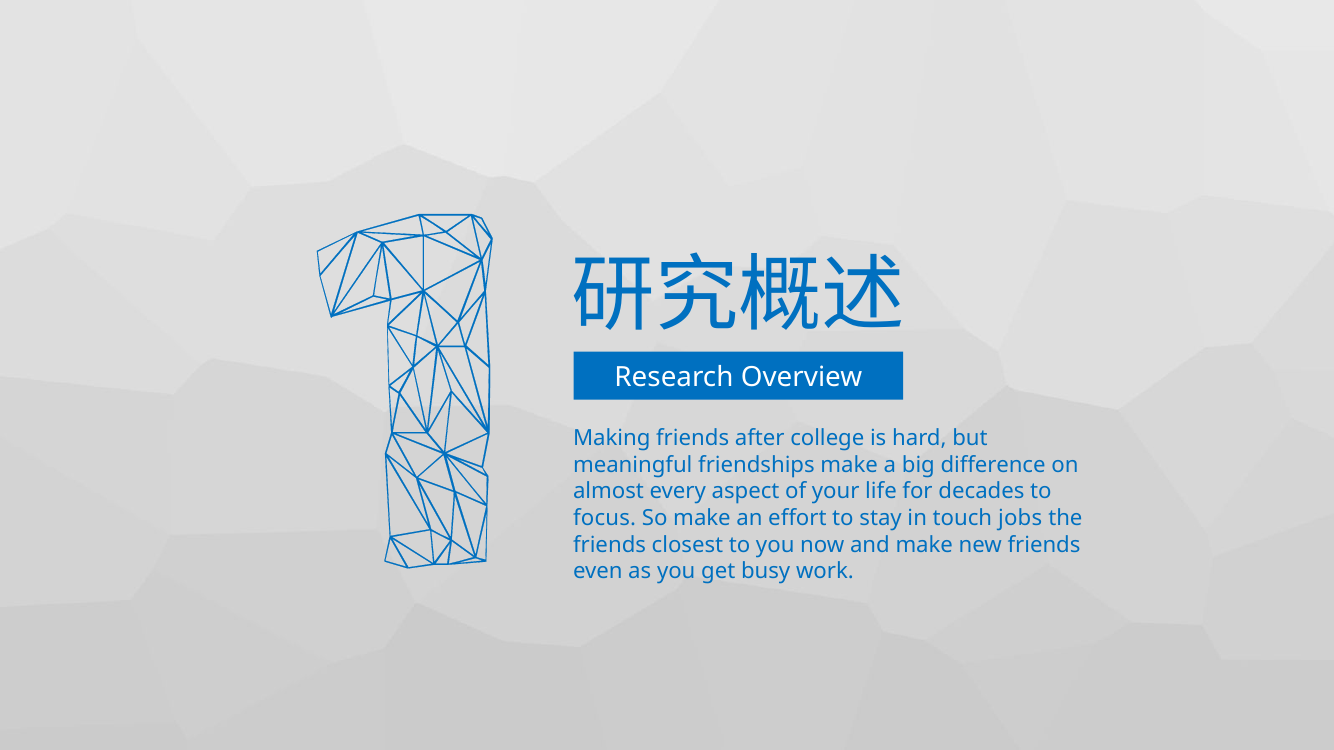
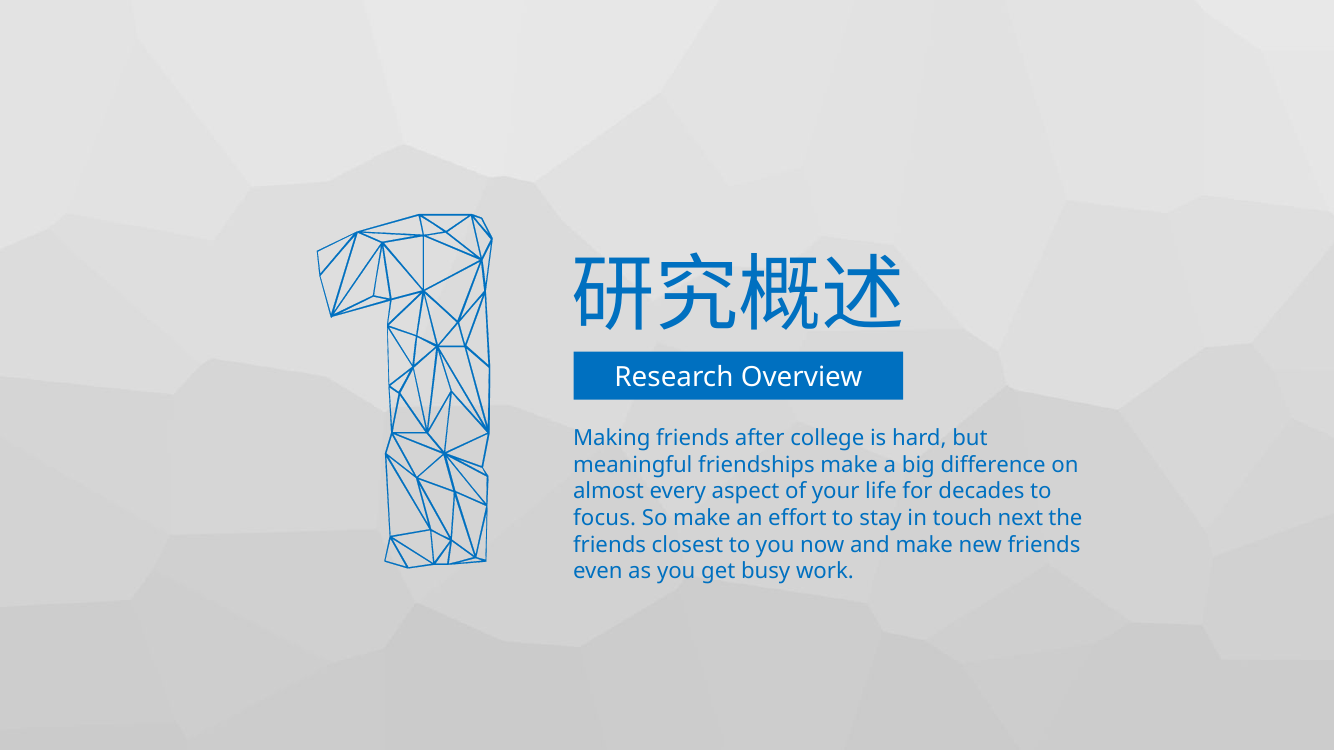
jobs: jobs -> next (1020, 518)
